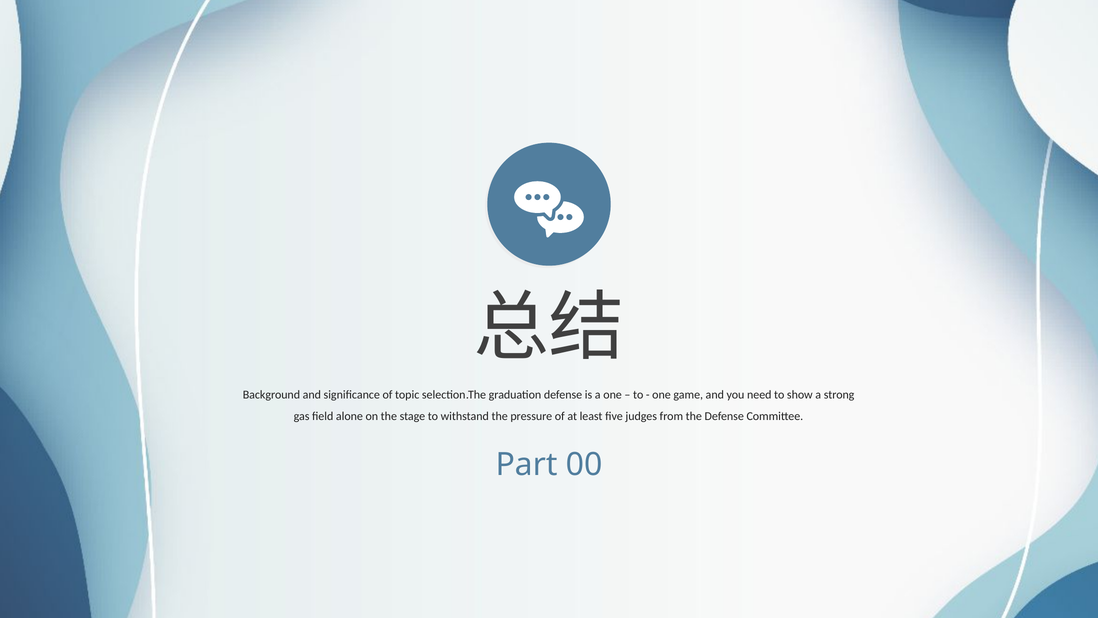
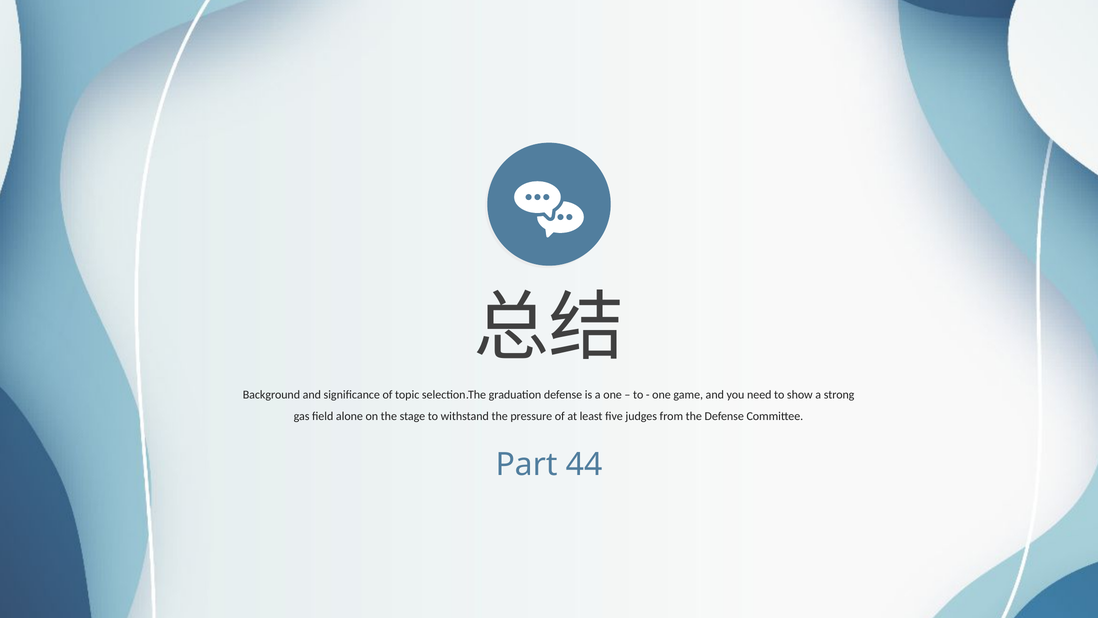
00: 00 -> 44 (584, 464)
